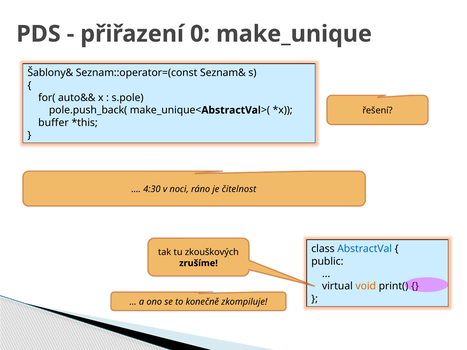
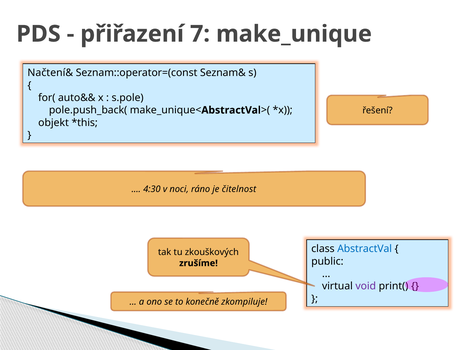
0: 0 -> 7 (200, 34)
Šablony&: Šablony& -> Načtení& (50, 73)
buffer: buffer -> objekt (54, 123)
void colour: orange -> purple (366, 286)
